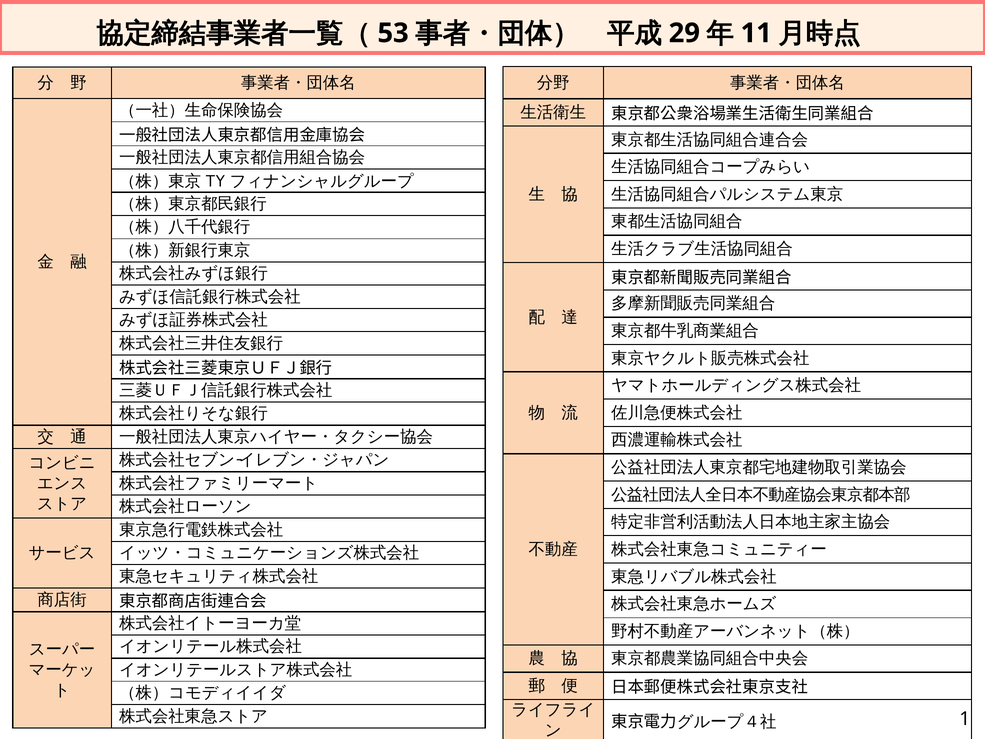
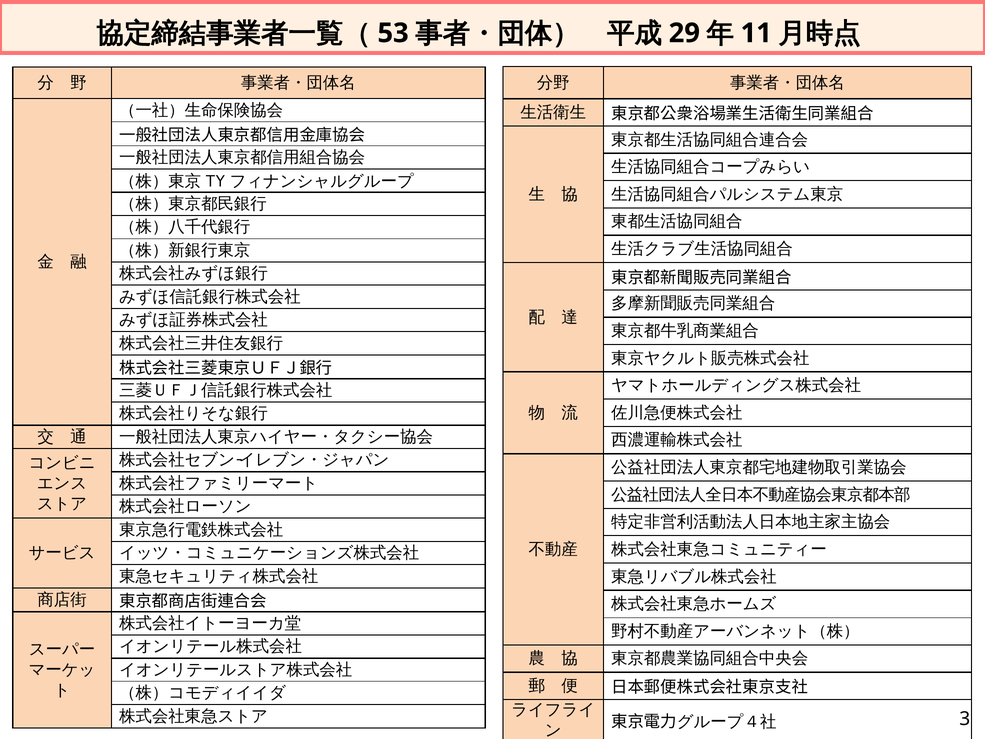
1: 1 -> 3 (965, 719)
